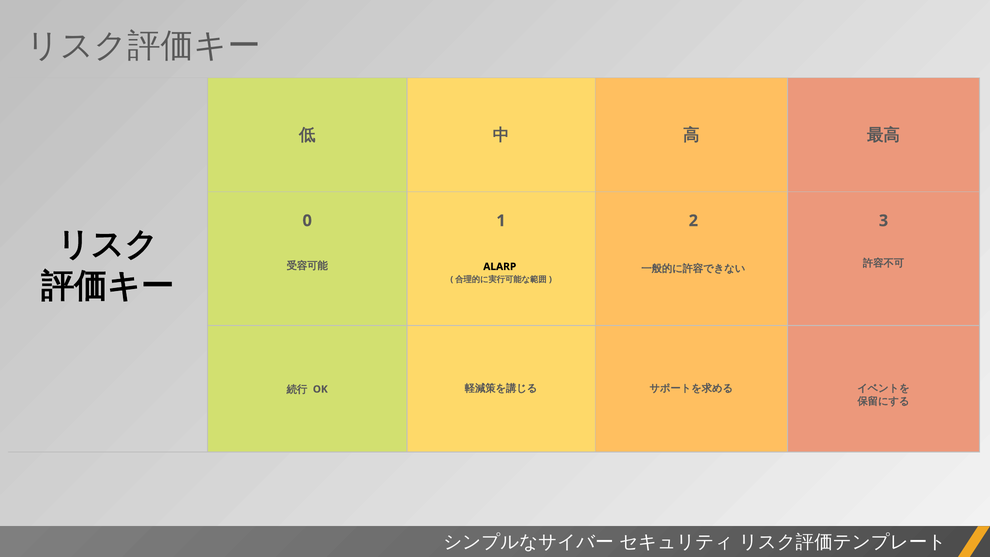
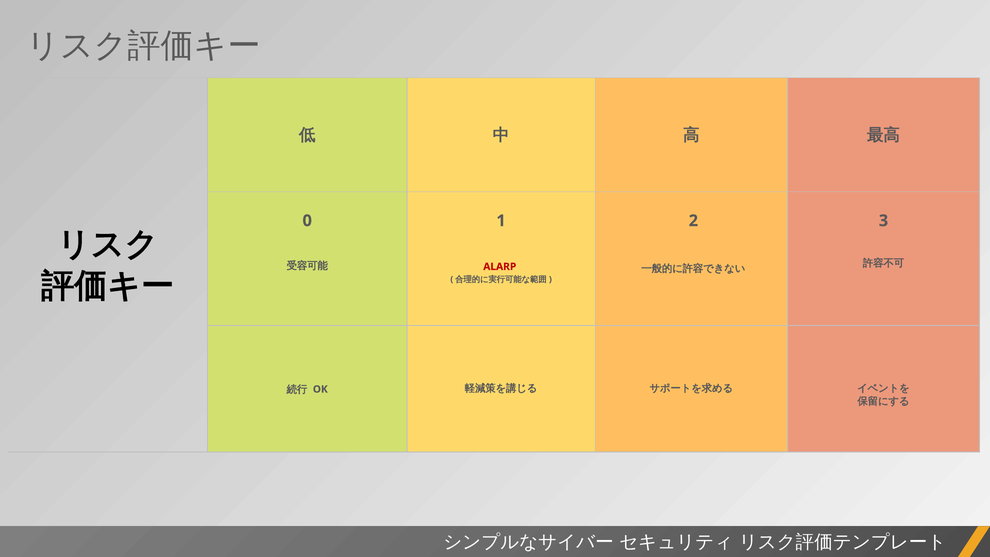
ALARP colour: black -> red (500, 267)
